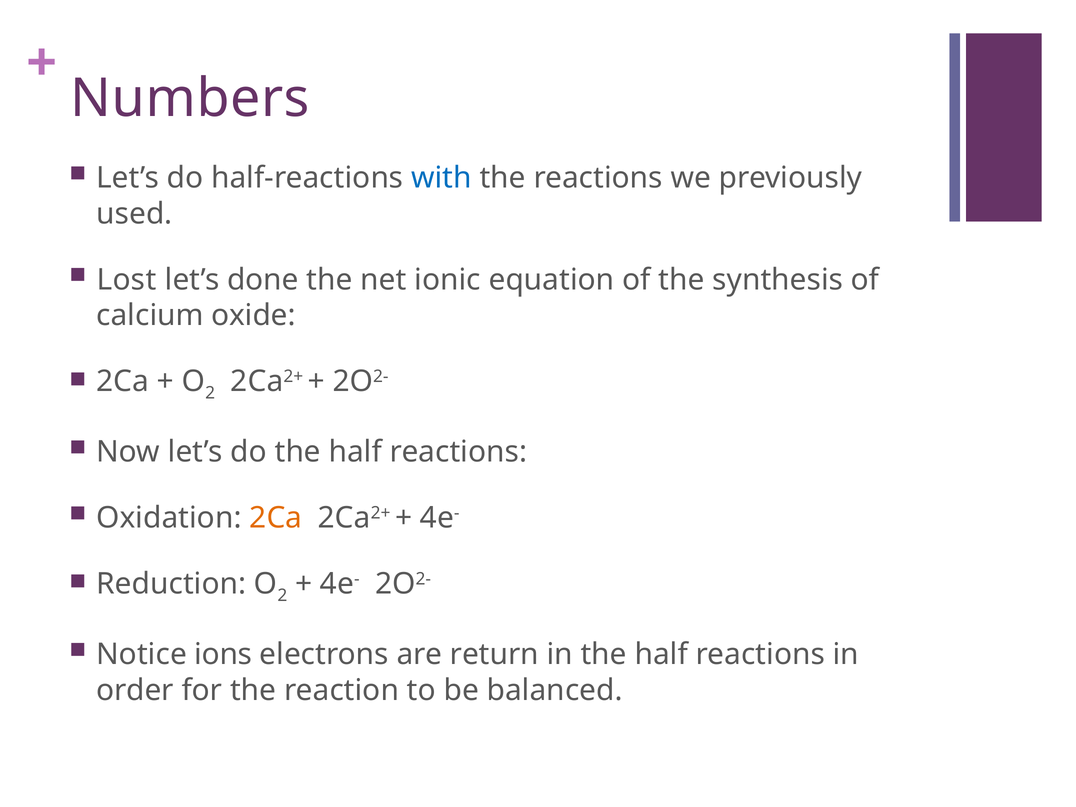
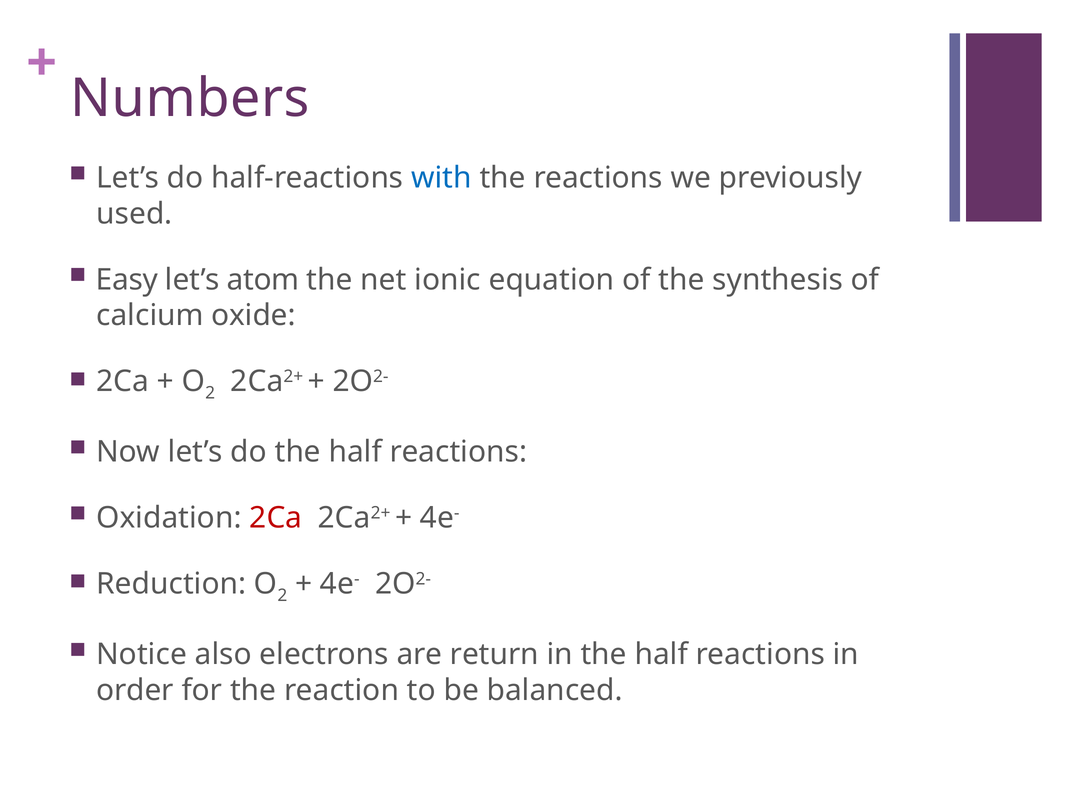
Lost: Lost -> Easy (127, 280)
done: done -> atom (263, 280)
2Ca colour: orange -> red (276, 518)
ions: ions -> also (223, 654)
